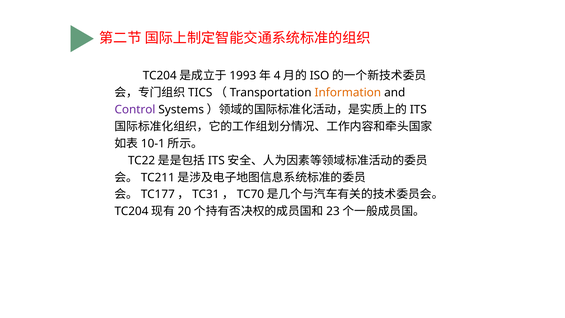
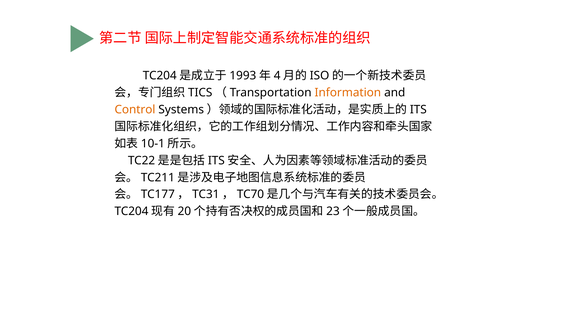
Control colour: purple -> orange (135, 110)
